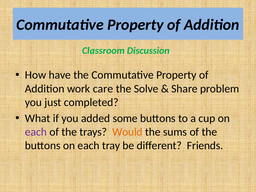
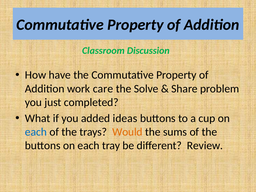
some: some -> ideas (125, 118)
each colour: purple -> blue (36, 132)
Friends: Friends -> Review (205, 146)
